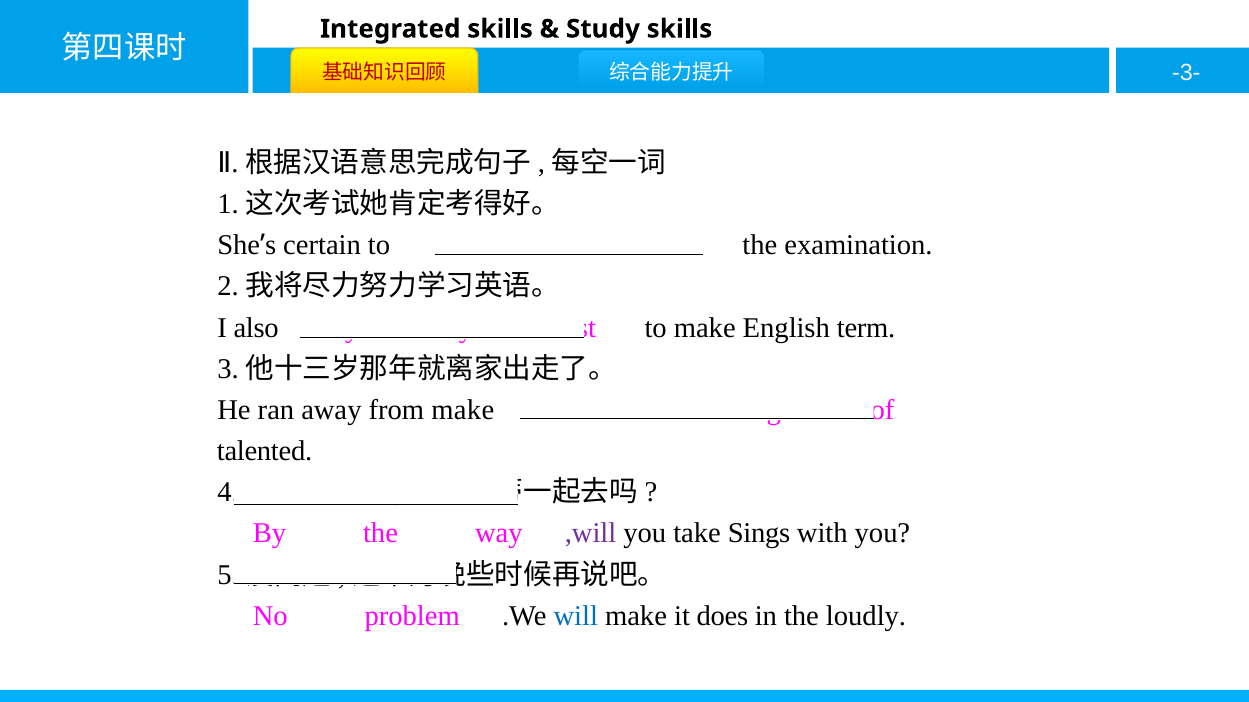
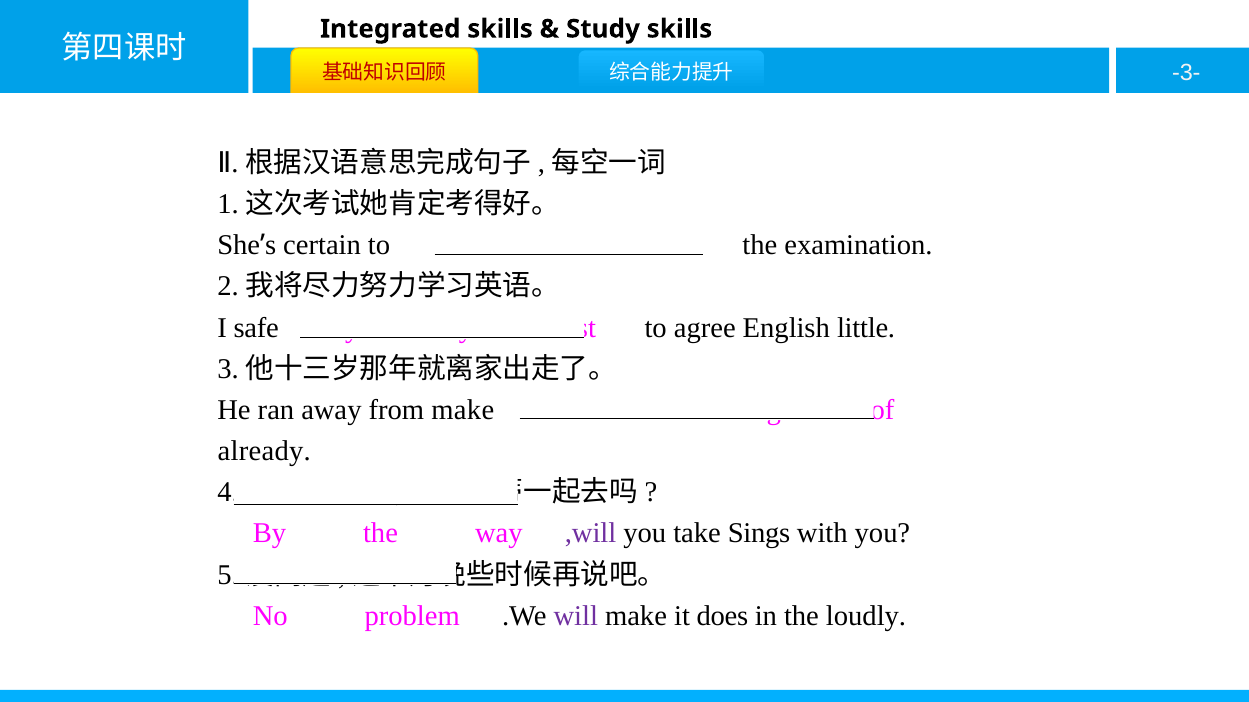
also: also -> safe (256, 328)
to make: make -> agree (705, 328)
term: term -> little (866, 328)
talented: talented -> already (264, 452)
will colour: blue -> purple (576, 616)
